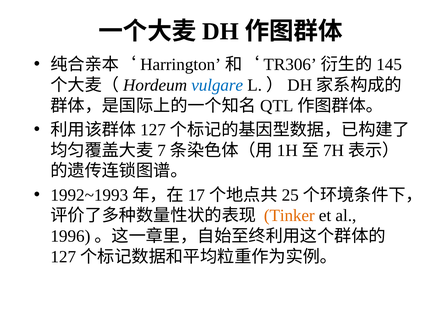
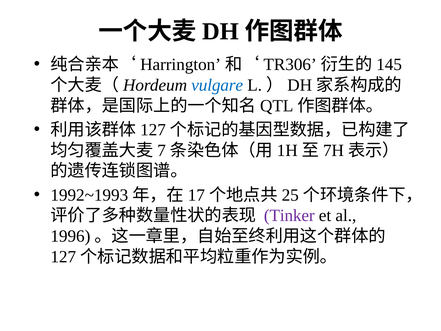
Tinker colour: orange -> purple (289, 215)
